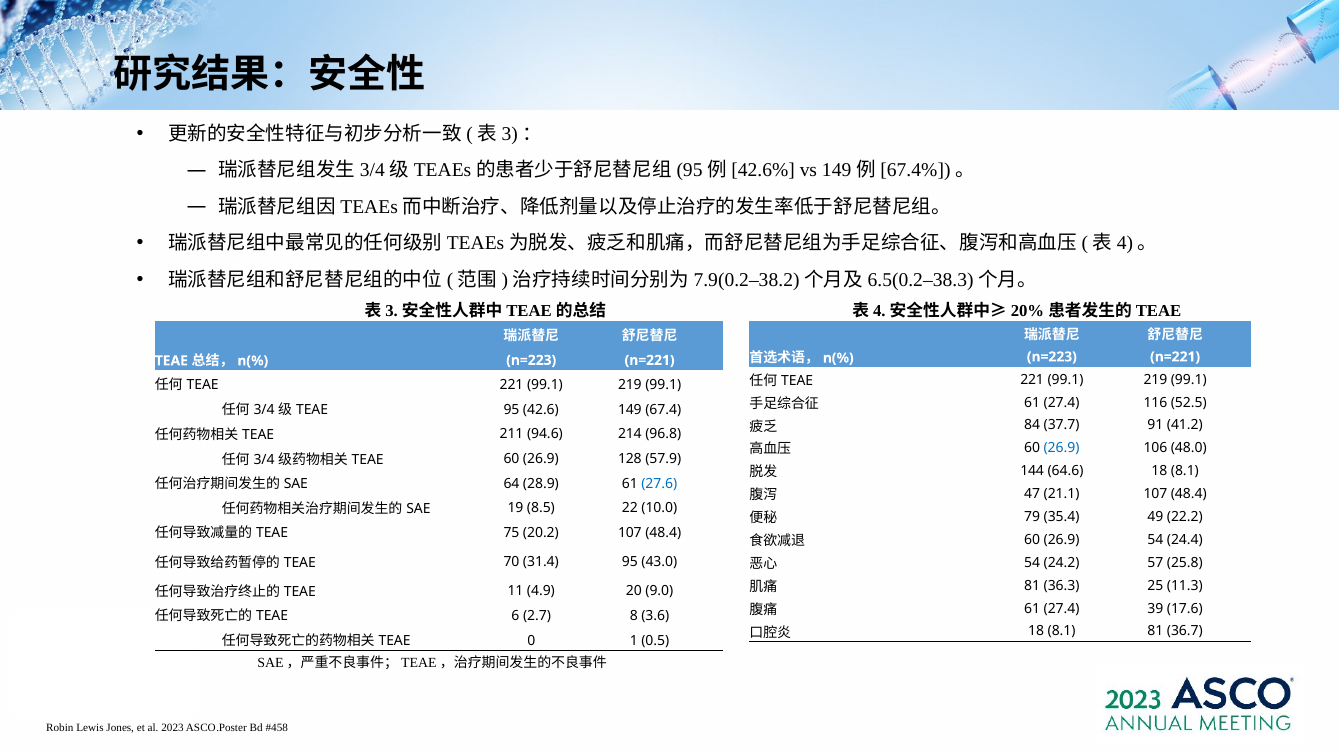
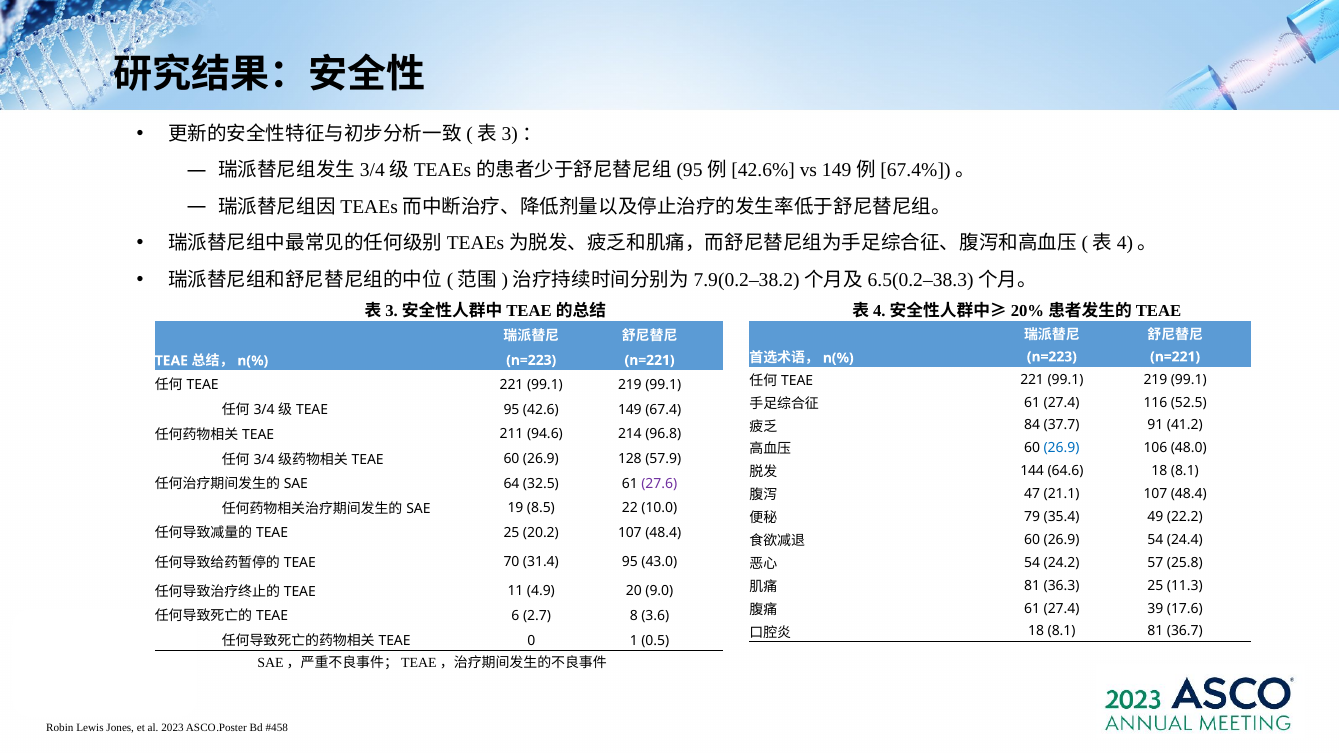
28.9: 28.9 -> 32.5 (541, 484)
27.6 colour: blue -> purple (659, 484)
75: 75 -> 25 (511, 533)
